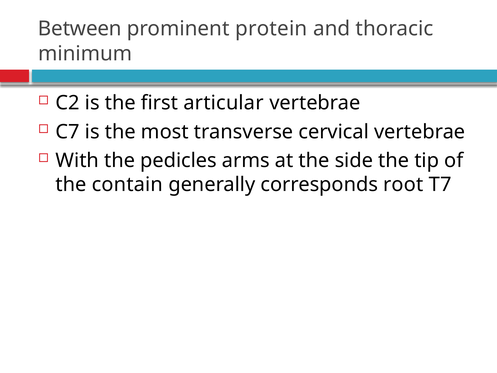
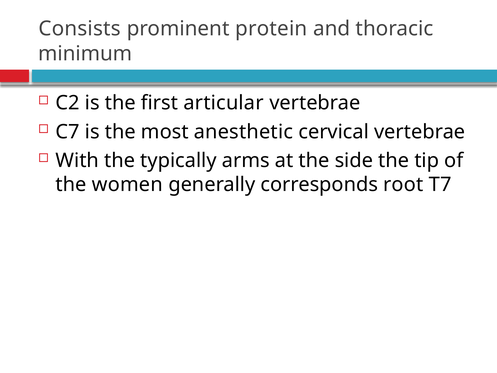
Between: Between -> Consists (80, 29)
transverse: transverse -> anesthetic (243, 132)
pedicles: pedicles -> typically (178, 161)
contain: contain -> women (127, 185)
